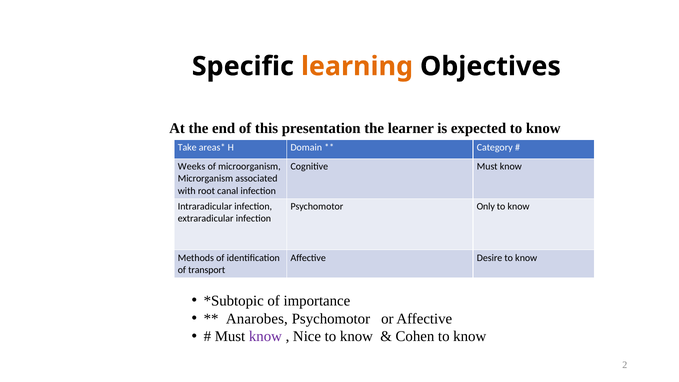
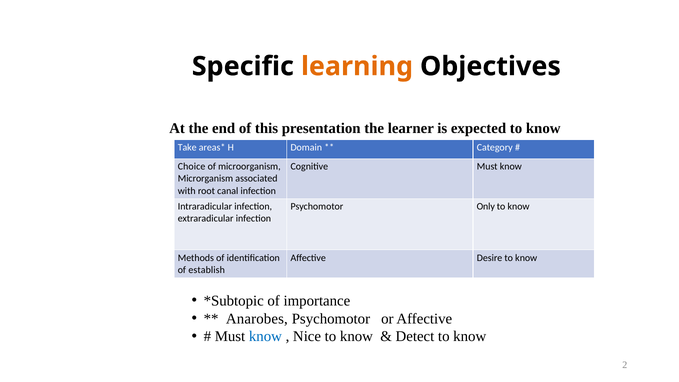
Weeks: Weeks -> Choice (192, 167)
transport: transport -> establish (207, 270)
know colour: purple -> blue (265, 336)
Cohen: Cohen -> Detect (415, 336)
